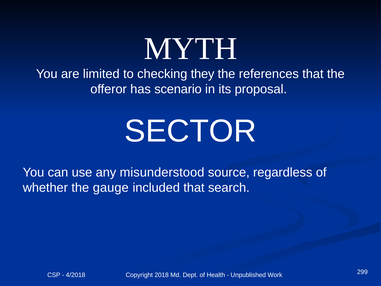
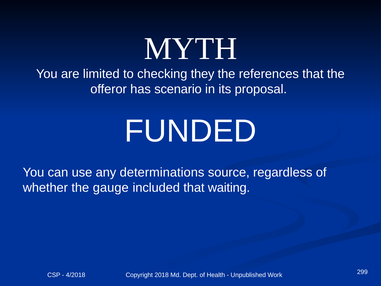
SECTOR: SECTOR -> FUNDED (190, 131)
misunderstood: misunderstood -> determinations (162, 172)
search: search -> waiting (229, 188)
